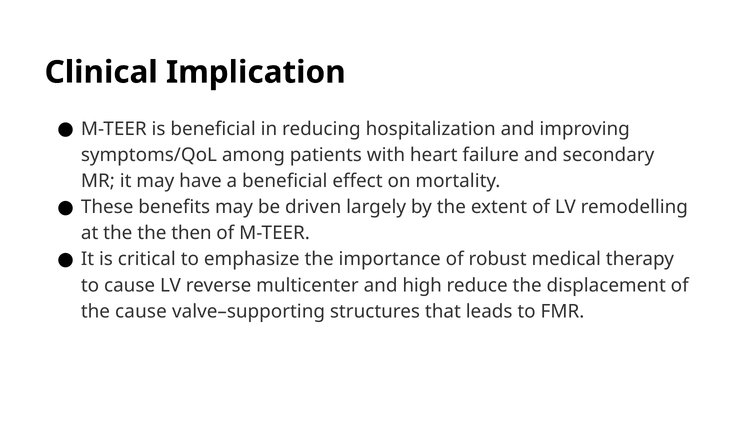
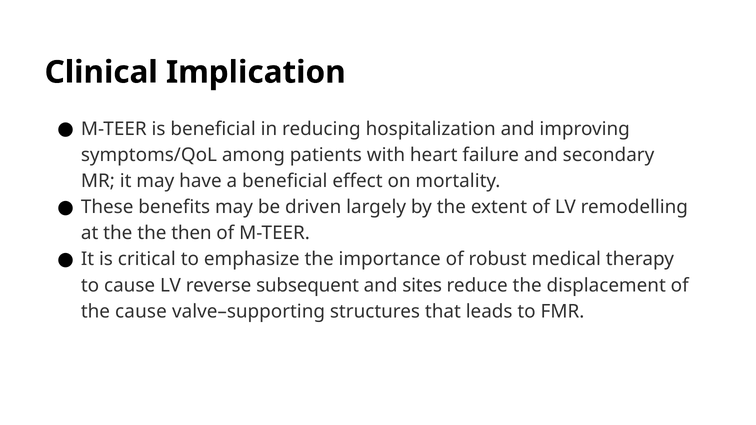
multicenter: multicenter -> subsequent (308, 285)
high: high -> sites (422, 285)
